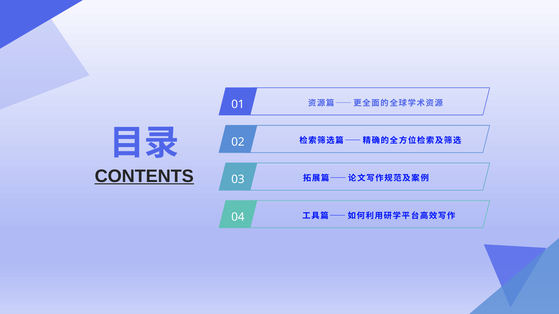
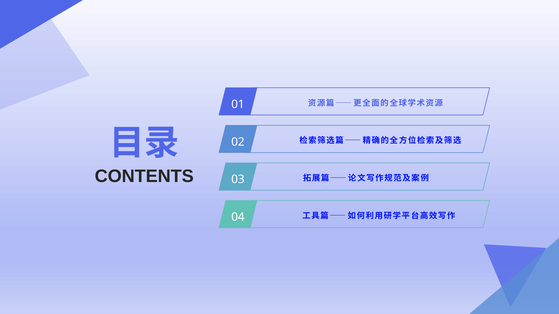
CONTENTS underline: present -> none (144, 176)
